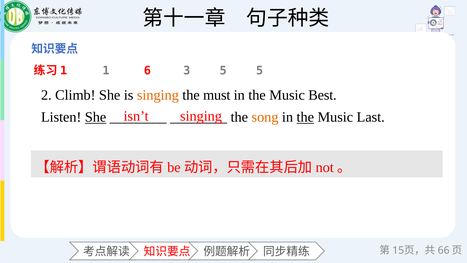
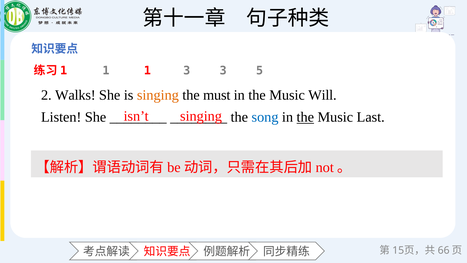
1 6: 6 -> 1 (147, 71)
3 5: 5 -> 3 (223, 71)
Climb: Climb -> Walks (75, 95)
Best: Best -> Will (322, 95)
She underline: present -> none (96, 117)
song colour: orange -> blue (265, 117)
